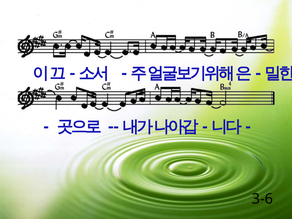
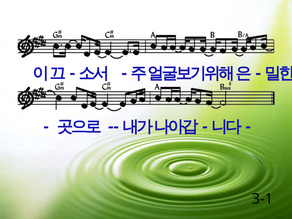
3-6: 3-6 -> 3-1 (262, 199)
